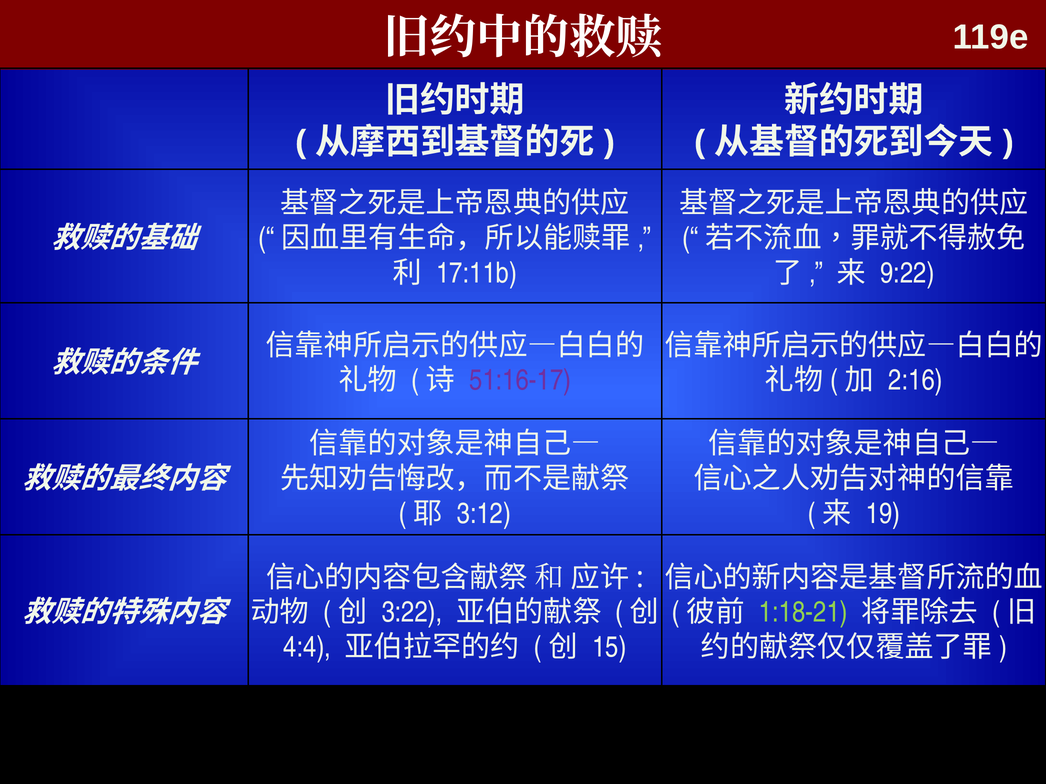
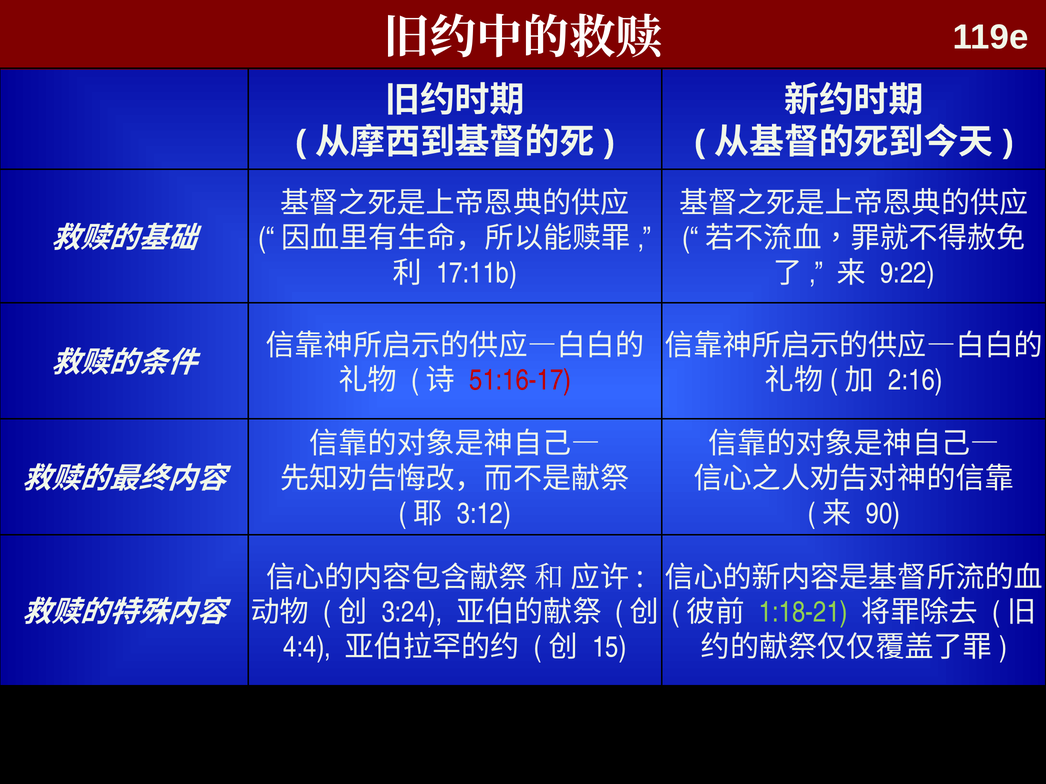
51:16-17 colour: purple -> red (520, 381)
19: 19 -> 90 (883, 514)
3:22: 3:22 -> 3:24 (412, 613)
